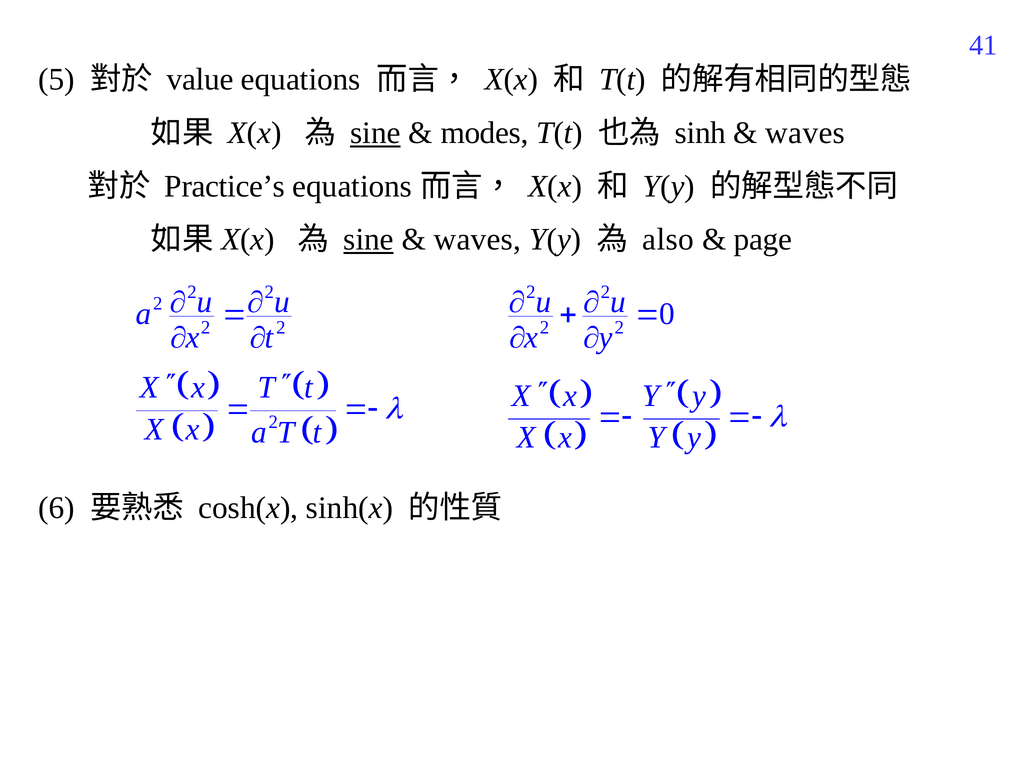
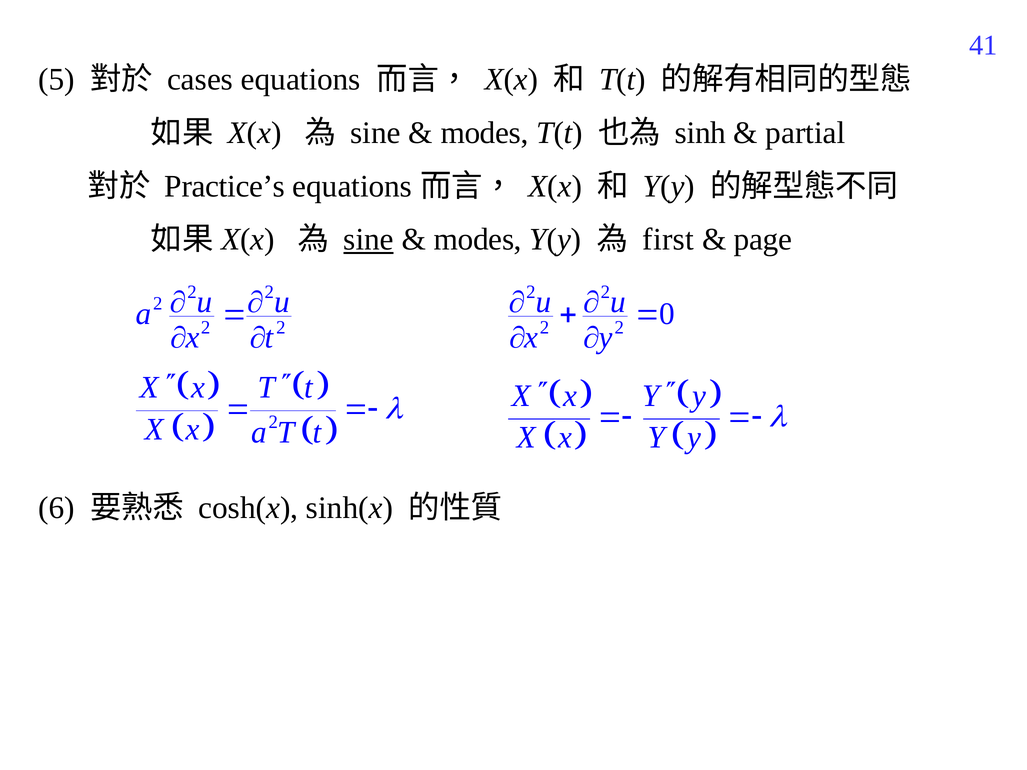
value: value -> cases (200, 80)
sine underline: present -> none (375, 133)
waves: waves -> partial (805, 133)
waves: waves -> modes (478, 240)
also: also -> first (668, 240)
